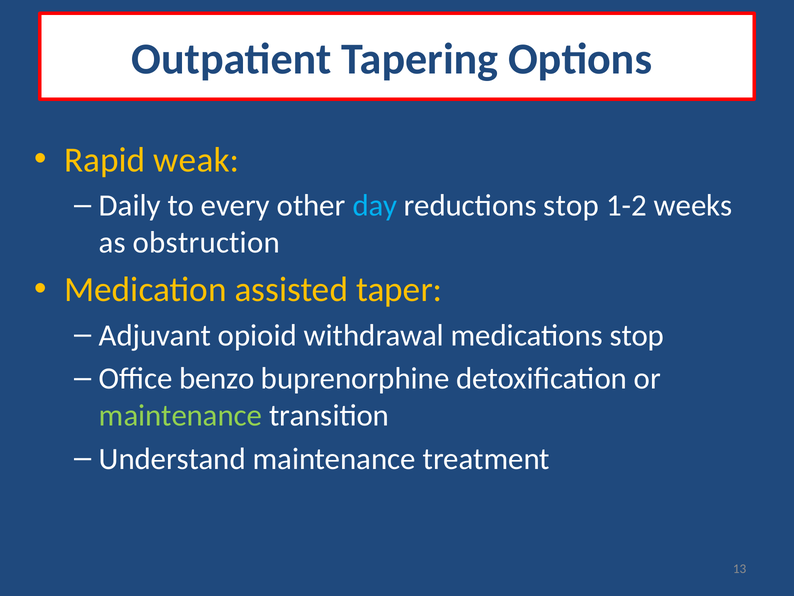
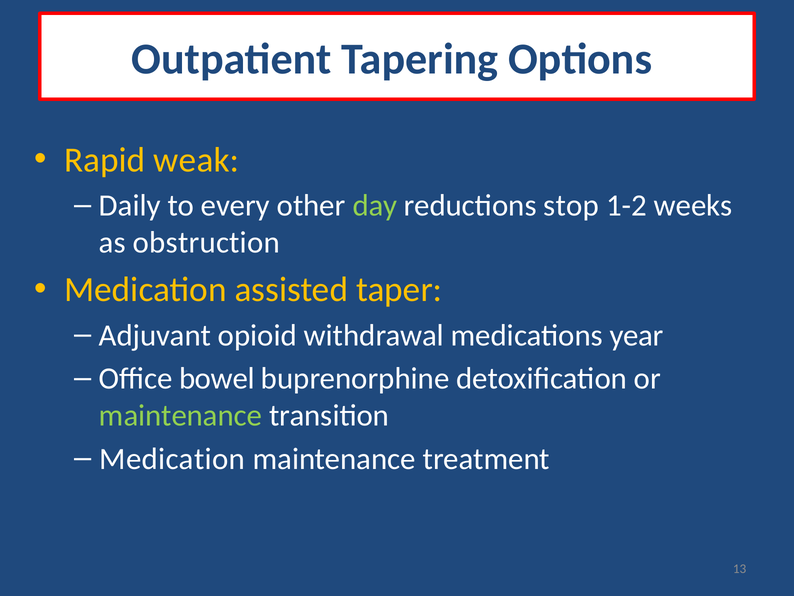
day colour: light blue -> light green (375, 206)
medications stop: stop -> year (637, 335)
benzo: benzo -> bowel (217, 378)
Understand: Understand -> Medication (172, 458)
